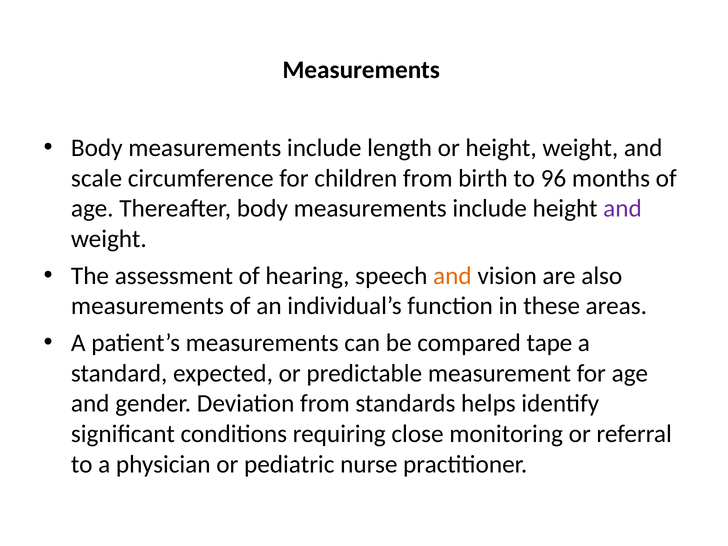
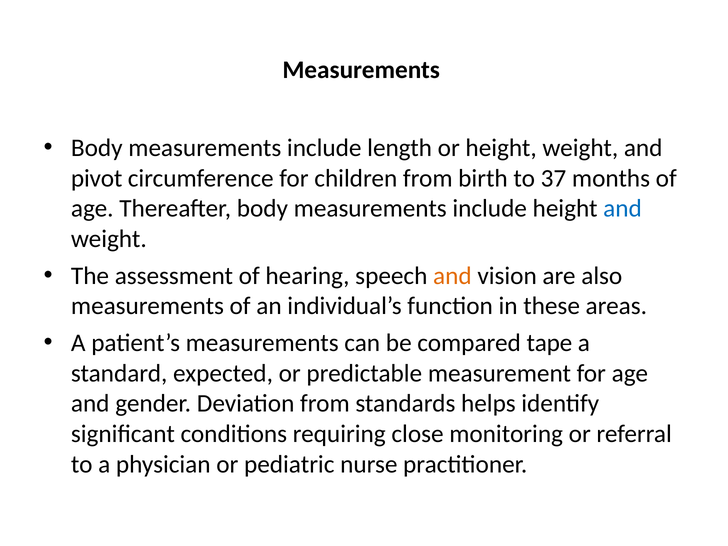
scale: scale -> pivot (97, 178)
96: 96 -> 37 (553, 178)
and colour: purple -> blue (623, 209)
